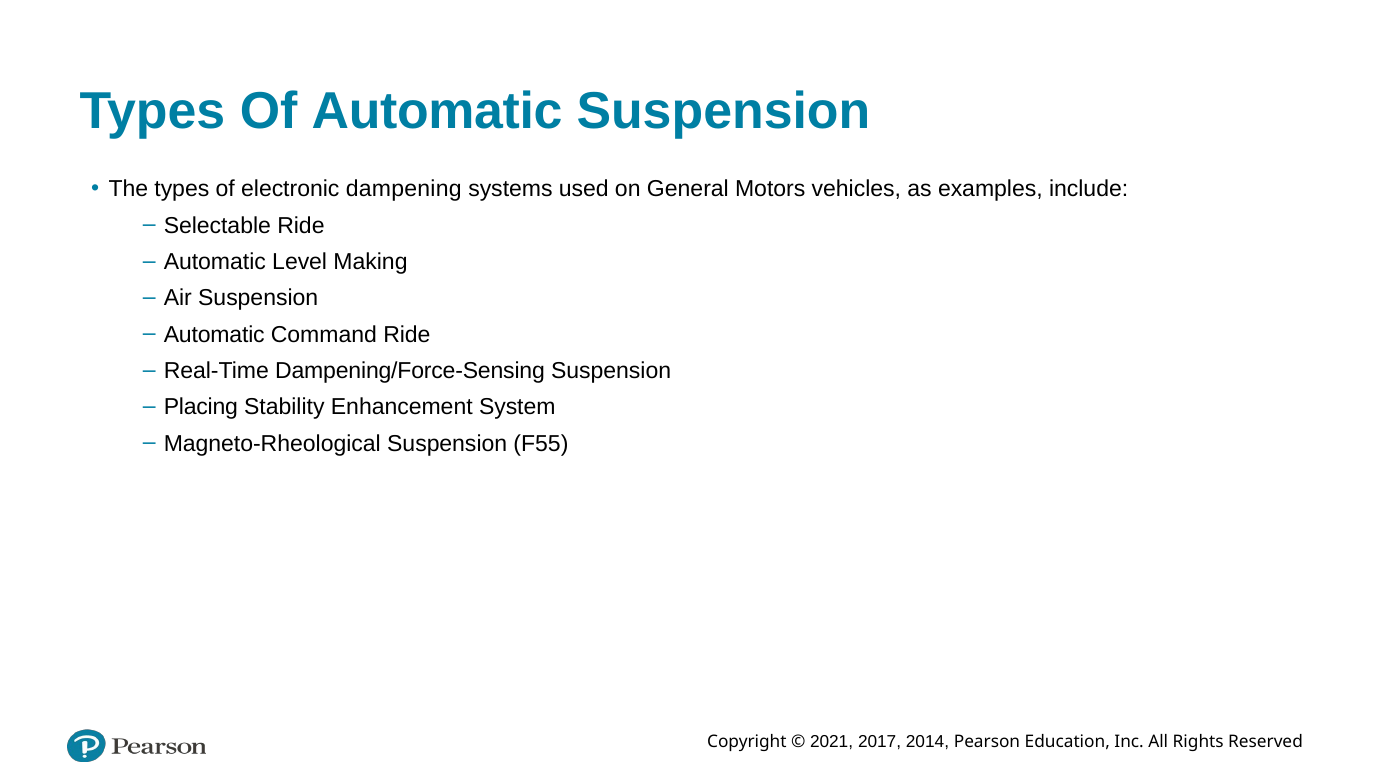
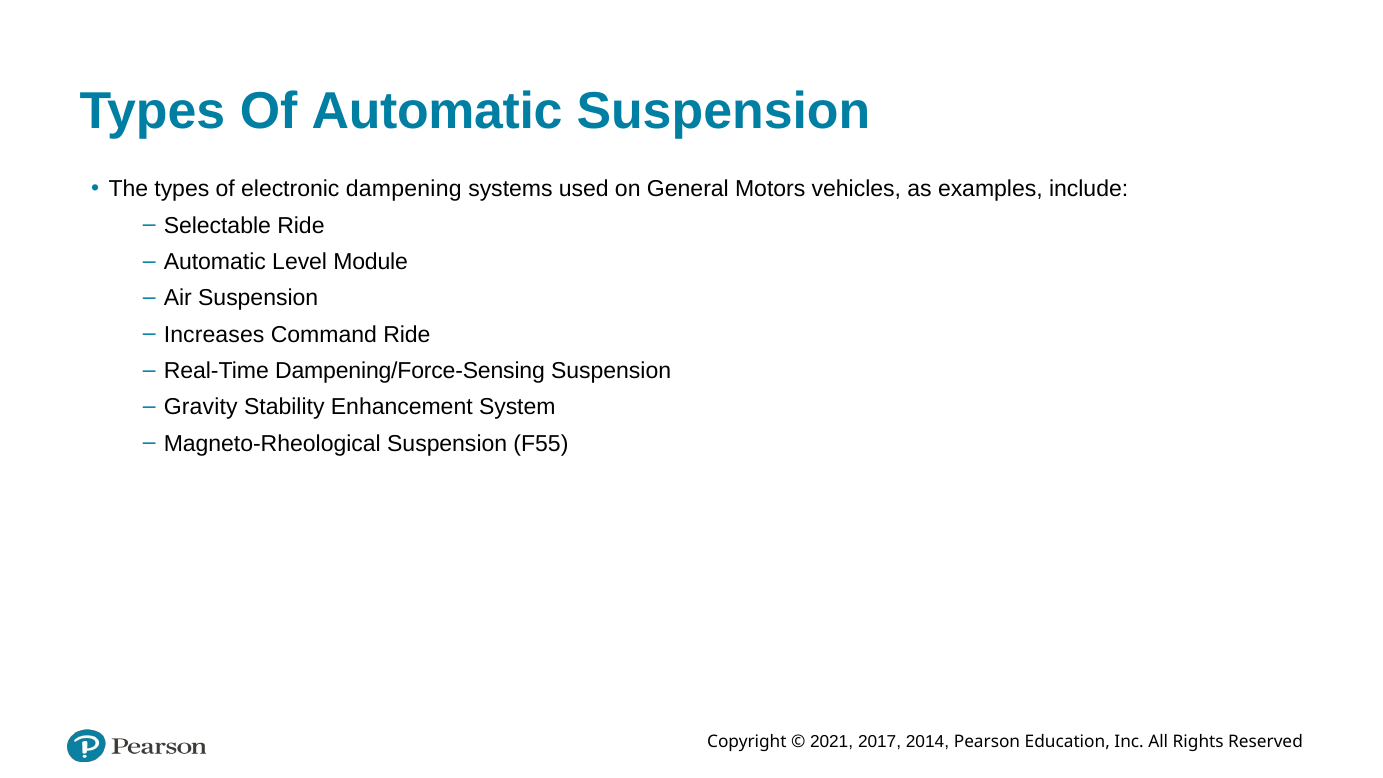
Making: Making -> Module (371, 262)
Automatic: Automatic -> Increases (214, 335)
Placing: Placing -> Gravity (201, 407)
